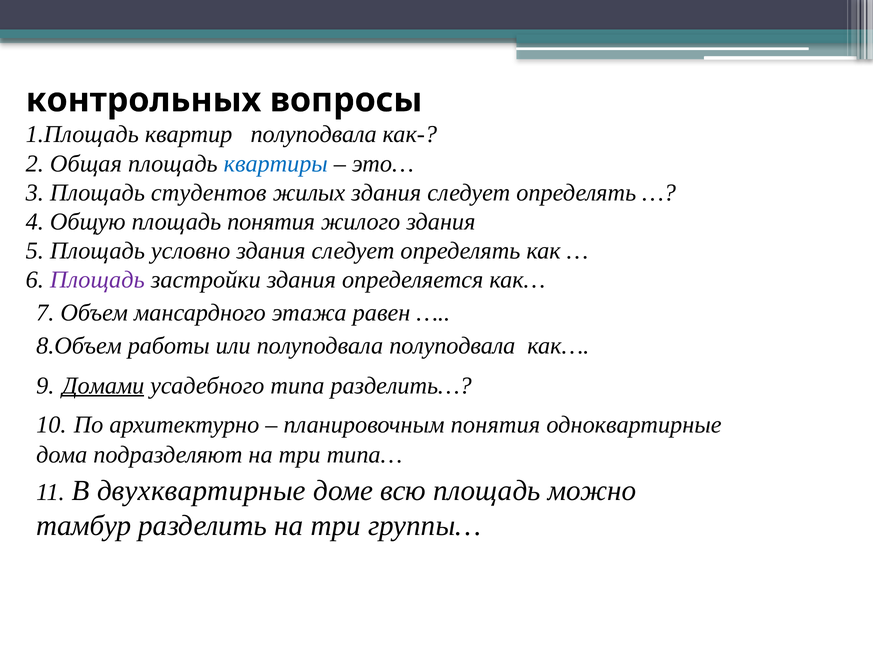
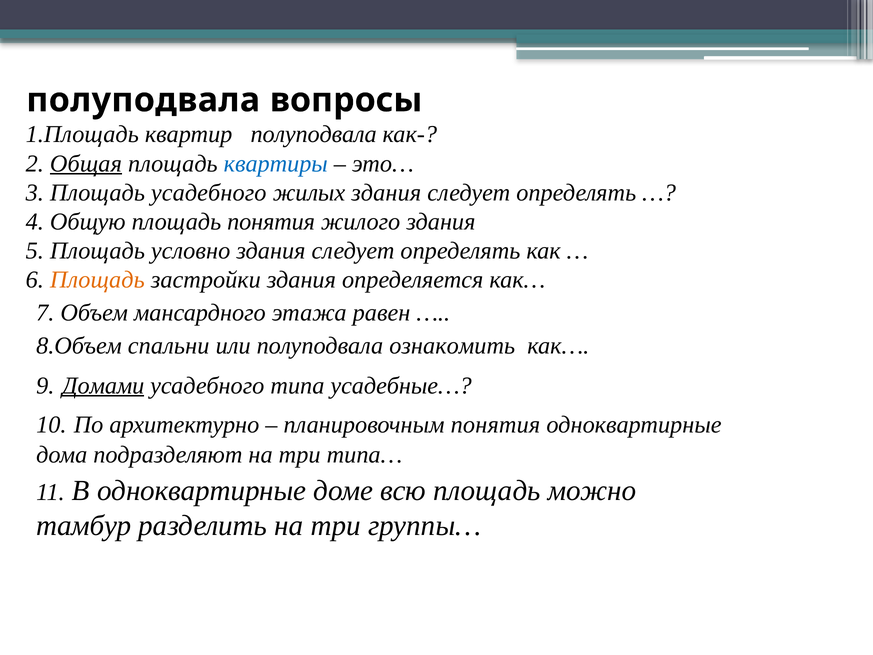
контрольных: контрольных -> полуподвала (143, 100)
Общая underline: none -> present (86, 163)
Площадь студентов: студентов -> усадебного (209, 193)
Площадь colour: purple -> orange (97, 280)
работы: работы -> спальни (169, 345)
полуподвала полуподвала: полуподвала -> ознакомить (452, 345)
разделить…: разделить… -> усадебные… (401, 385)
В двухквартирные: двухквартирные -> одноквартирные (202, 491)
